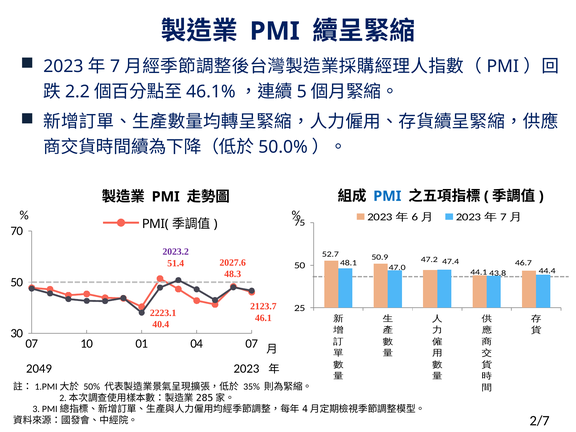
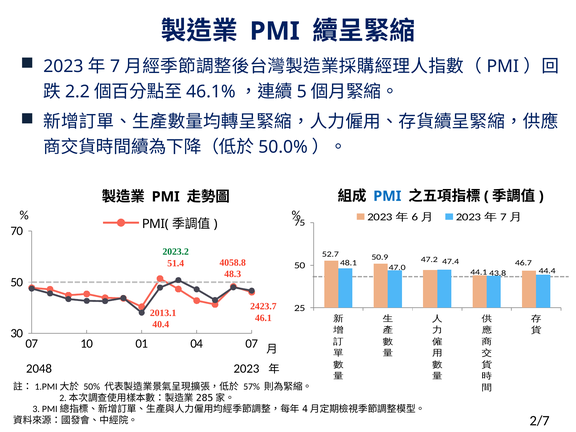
2023.2 colour: purple -> green (176, 252)
2027.6: 2027.6 -> 4058.8 (233, 263)
2123.7: 2123.7 -> 2423.7 (263, 306)
2223.1: 2223.1 -> 2013.1 (163, 313)
2049: 2049 -> 2048 (39, 369)
35%: 35% -> 57% (252, 387)
